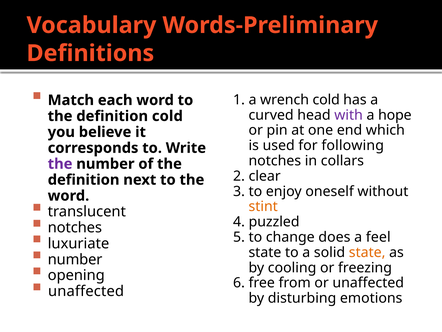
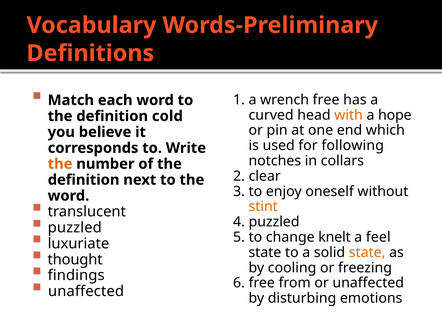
wrench cold: cold -> free (326, 100)
with colour: purple -> orange (349, 115)
the colour: purple -> orange (60, 164)
notches: notches -> puzzled (75, 227)
does: does -> knelt (334, 237)
number: number -> thought (75, 259)
opening: opening -> findings (76, 275)
